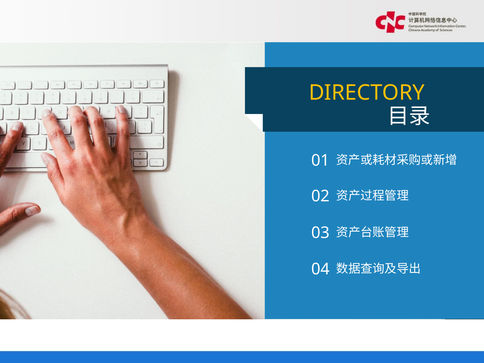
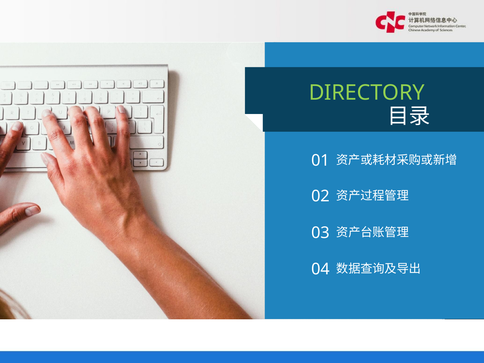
DIRECTORY colour: yellow -> light green (367, 93)
